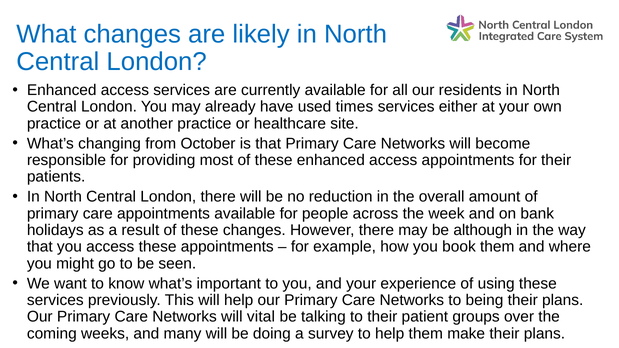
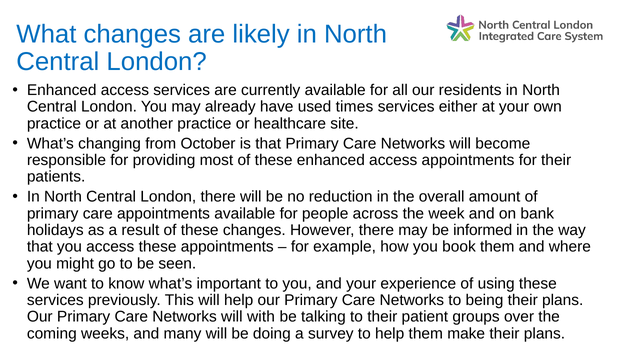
although: although -> informed (483, 230)
vital: vital -> with (261, 317)
